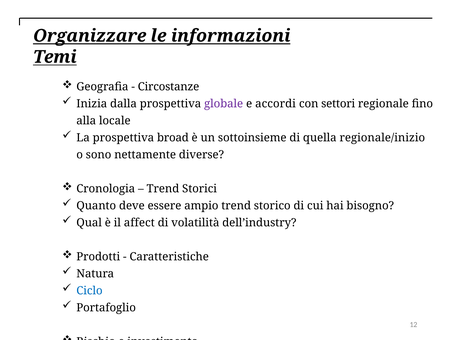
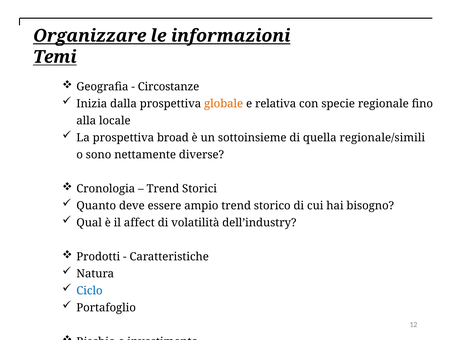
globale colour: purple -> orange (224, 104)
accordi: accordi -> relativa (276, 104)
settori: settori -> specie (338, 104)
regionale/inizio: regionale/inizio -> regionale/simili (382, 138)
